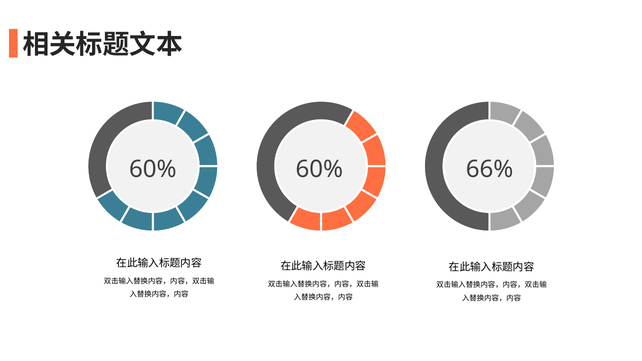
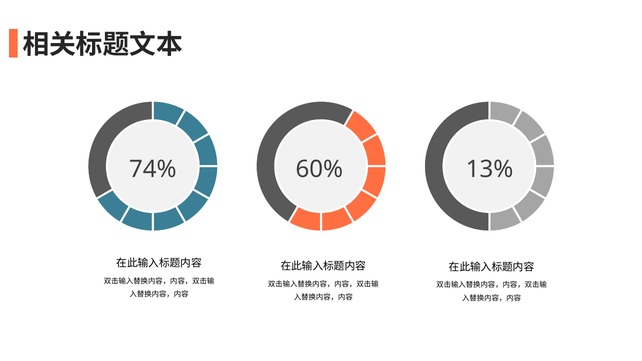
60%: 60% -> 74% (153, 170)
66%: 66% -> 13% (490, 170)
